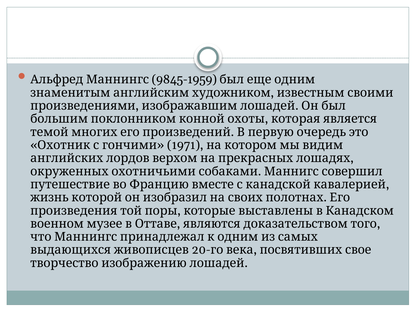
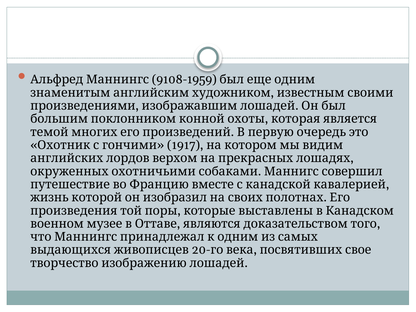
9845-1959: 9845-1959 -> 9108-1959 (184, 80)
1971: 1971 -> 1917 (185, 145)
